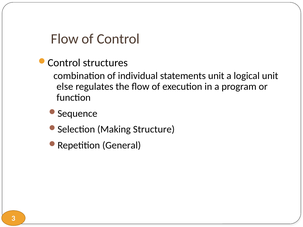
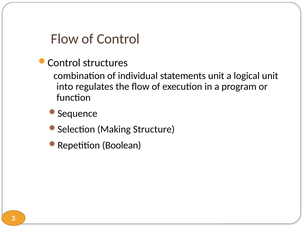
else: else -> into (65, 87)
General: General -> Boolean (122, 145)
